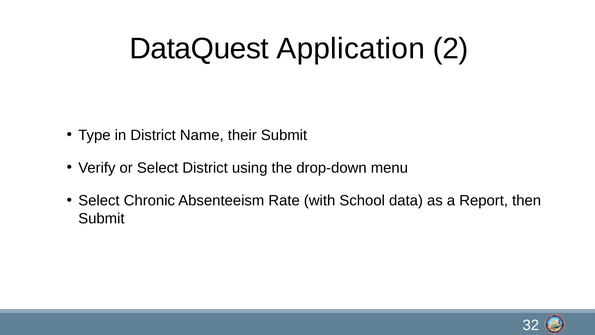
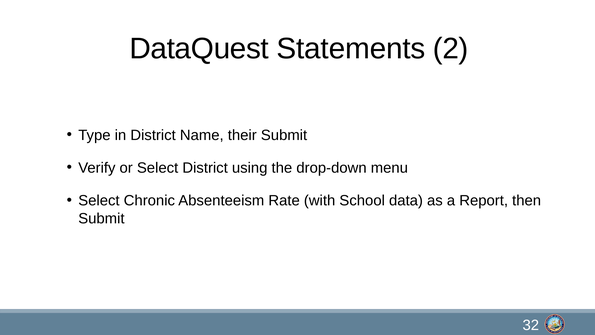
Application: Application -> Statements (351, 49)
